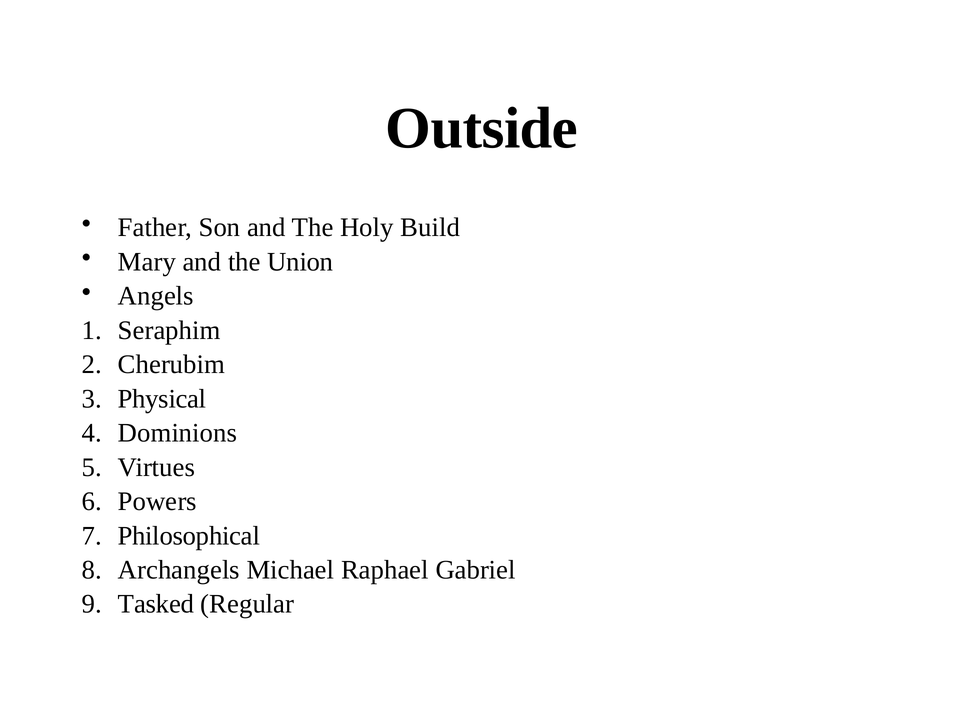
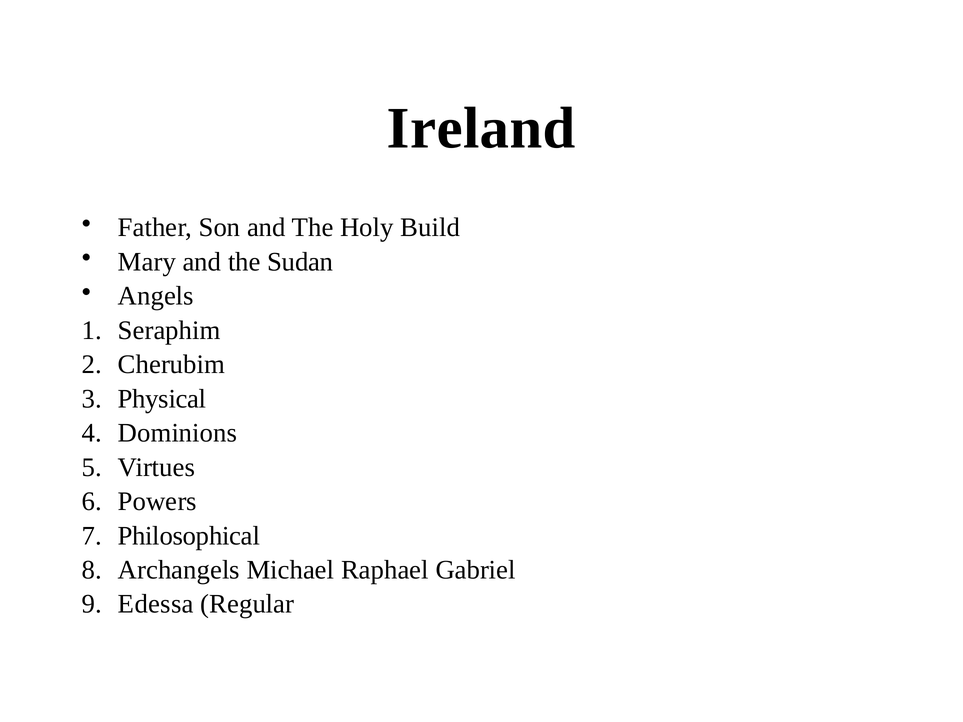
Outside: Outside -> Ireland (481, 128)
Union: Union -> Sudan (300, 262)
Tasked: Tasked -> Edessa (156, 604)
